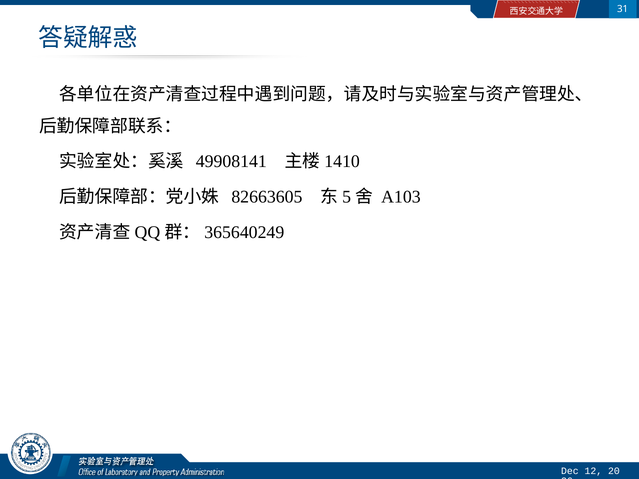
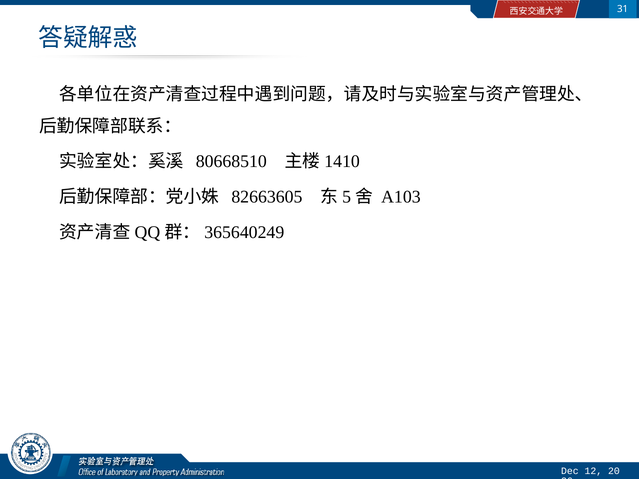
49908141: 49908141 -> 80668510 (231, 162)
